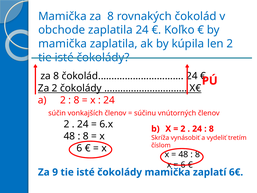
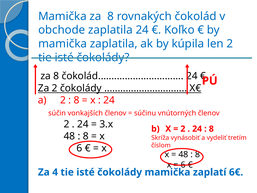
6.x: 6.x -> 3.x (106, 124)
9: 9 -> 4 (55, 172)
